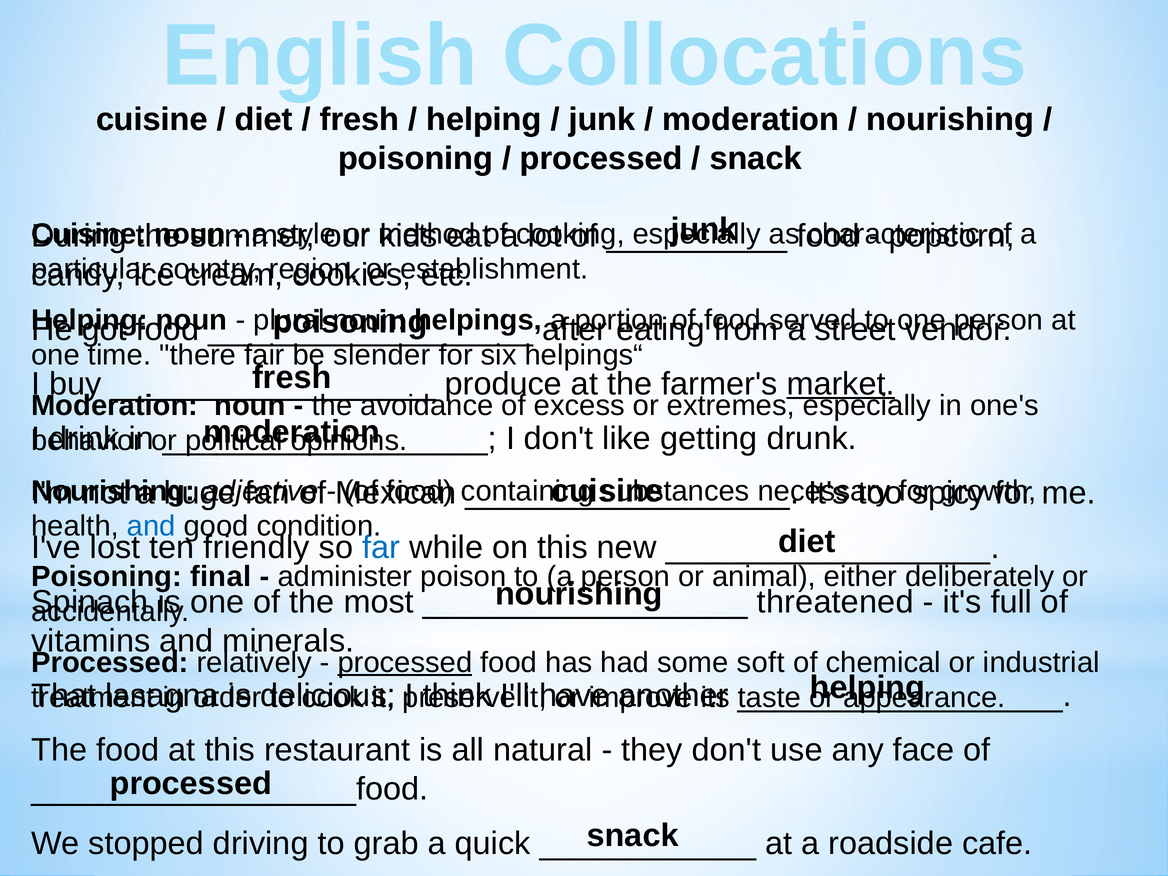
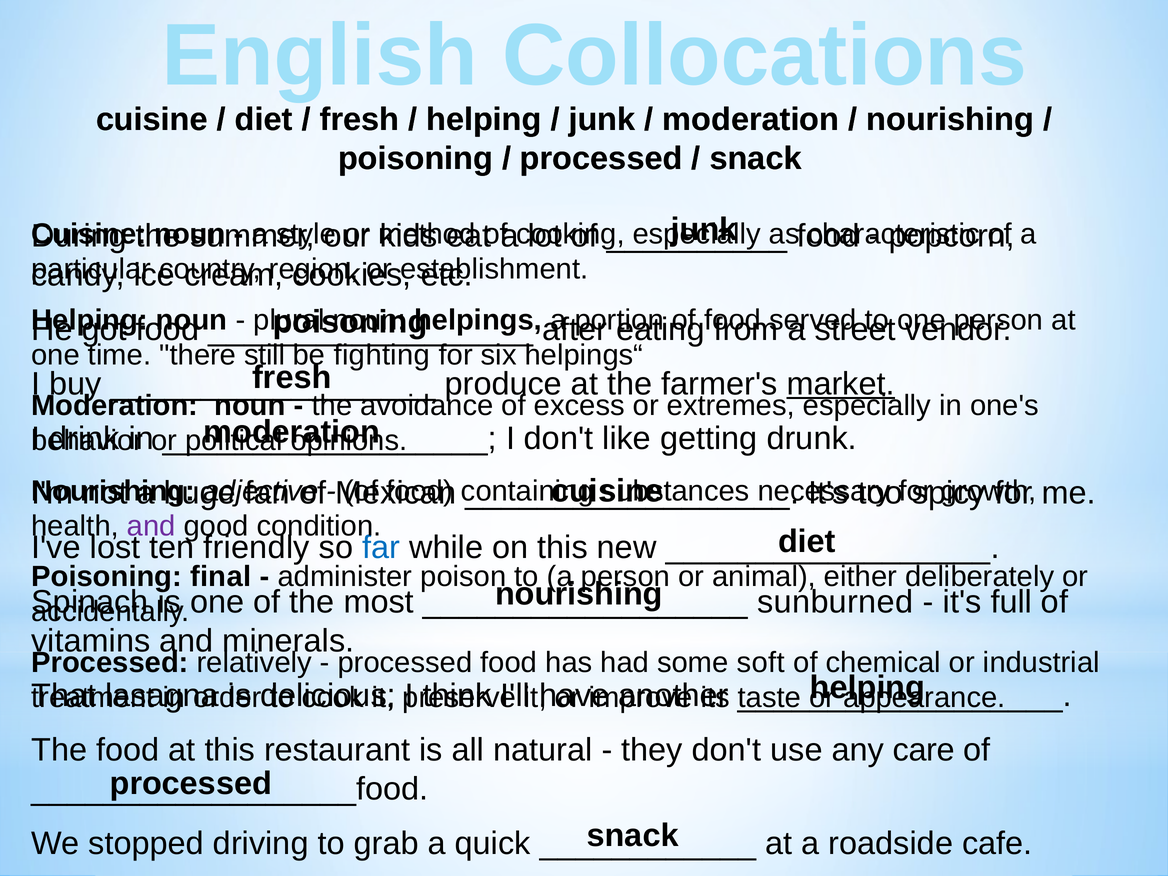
fair: fair -> still (265, 355)
slender: slender -> fighting (382, 355)
and colour: blue -> purple (151, 526)
threatened: threatened -> sunburned (835, 602)
processed underline: present -> none (405, 662)
face: face -> care (924, 750)
